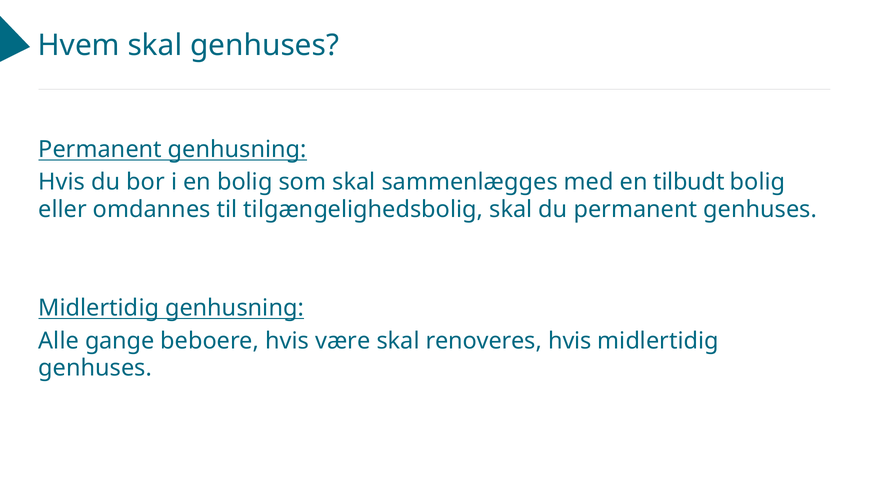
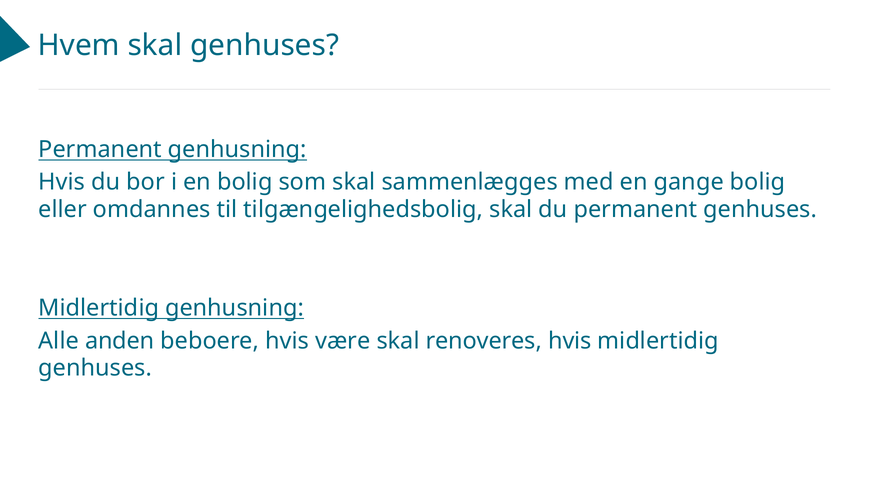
tilbudt: tilbudt -> gange (689, 182)
gange: gange -> anden (120, 341)
